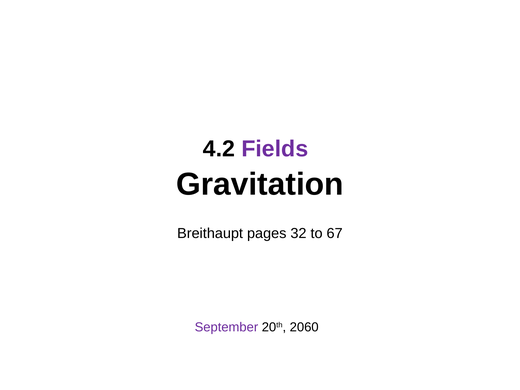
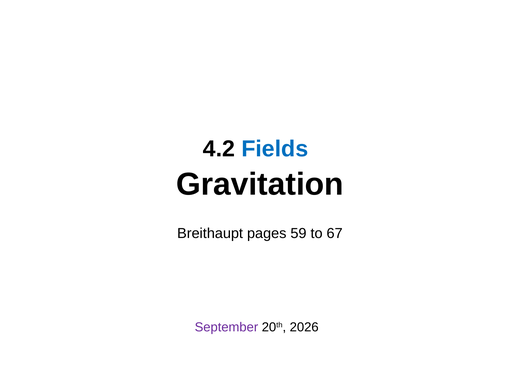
Fields colour: purple -> blue (275, 149)
32: 32 -> 59 (298, 233)
2060: 2060 -> 2026 (304, 327)
